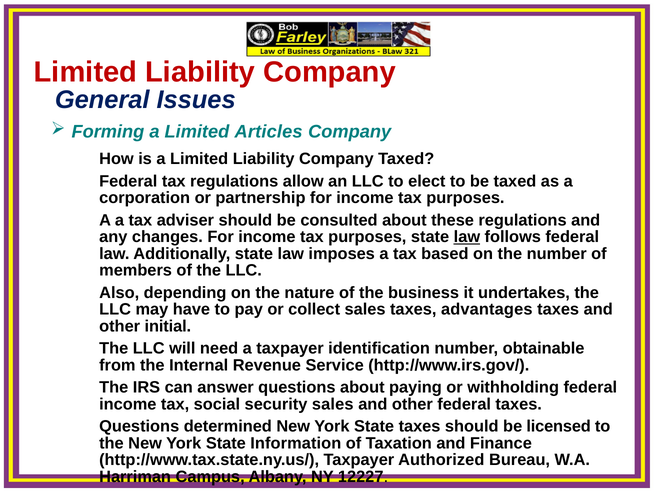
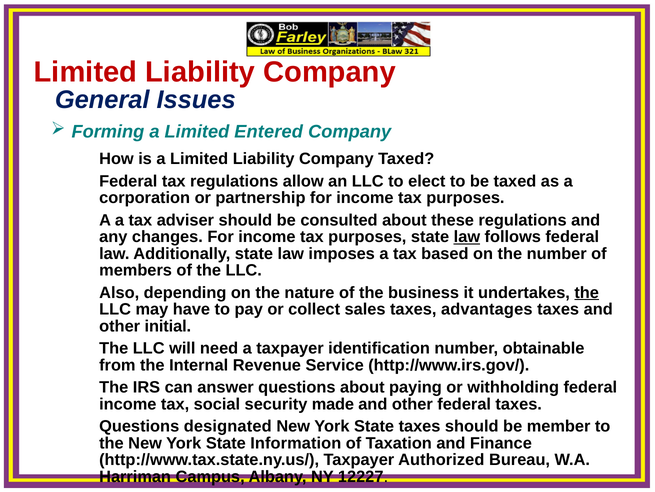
Articles: Articles -> Entered (269, 132)
the underline: none -> present (587, 292)
security sales: sales -> made (333, 404)
determined: determined -> designated (228, 426)
licensed: licensed -> member (559, 426)
